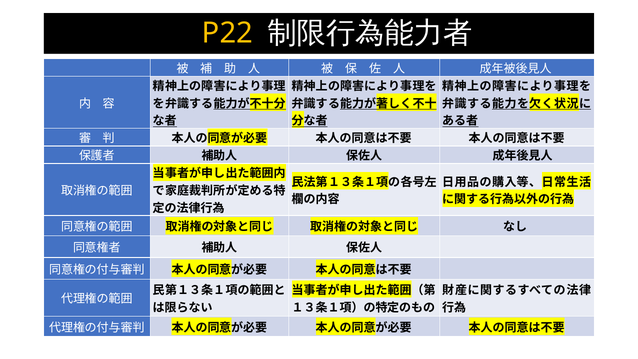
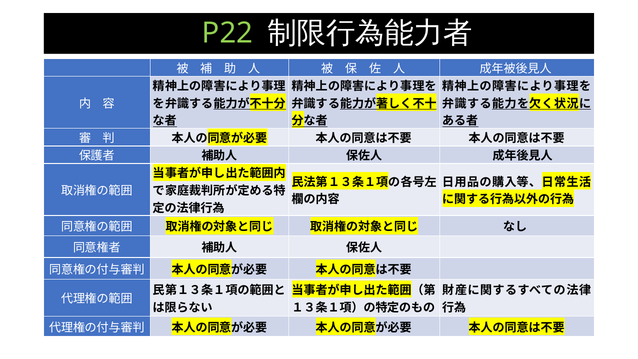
P22 colour: yellow -> light green (228, 33)
